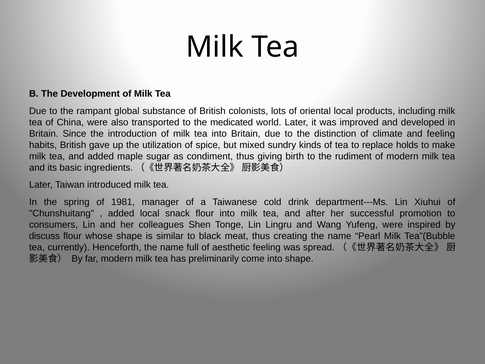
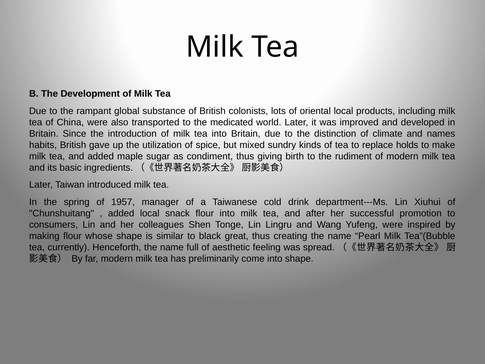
and feeling: feeling -> names (441, 134)
1981: 1981 -> 1957 (123, 202)
discuss: discuss -> making (44, 236)
meat: meat -> great (237, 236)
